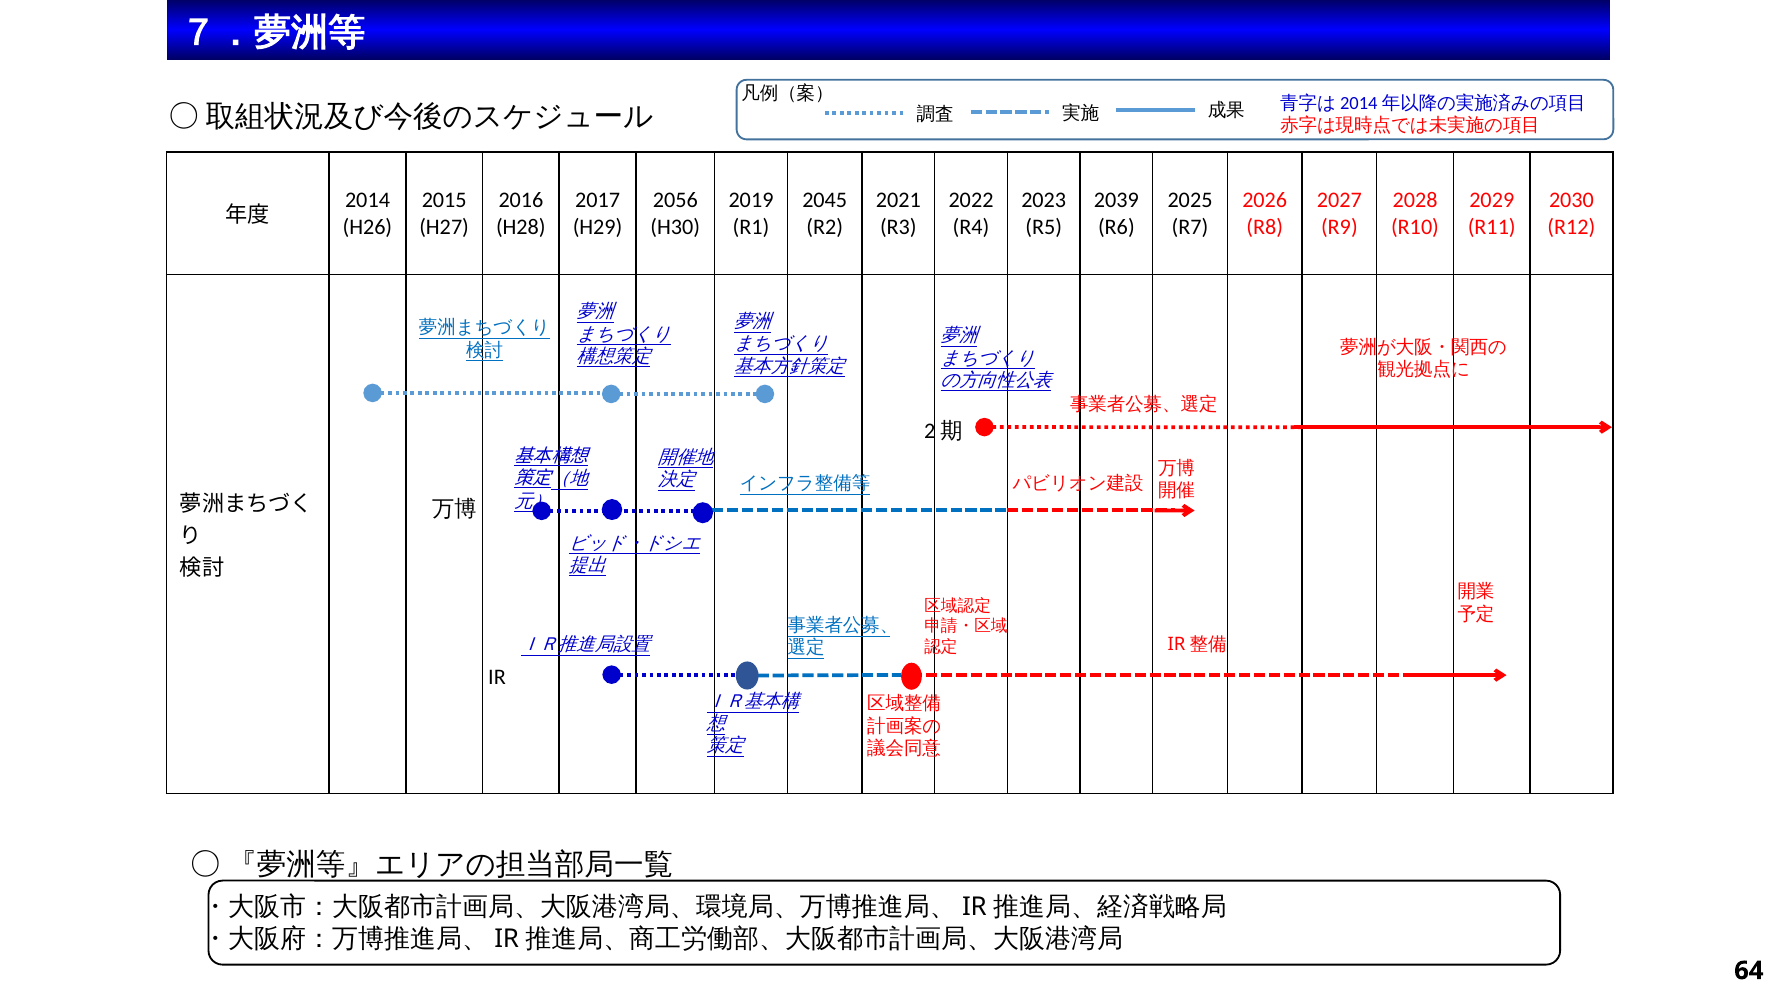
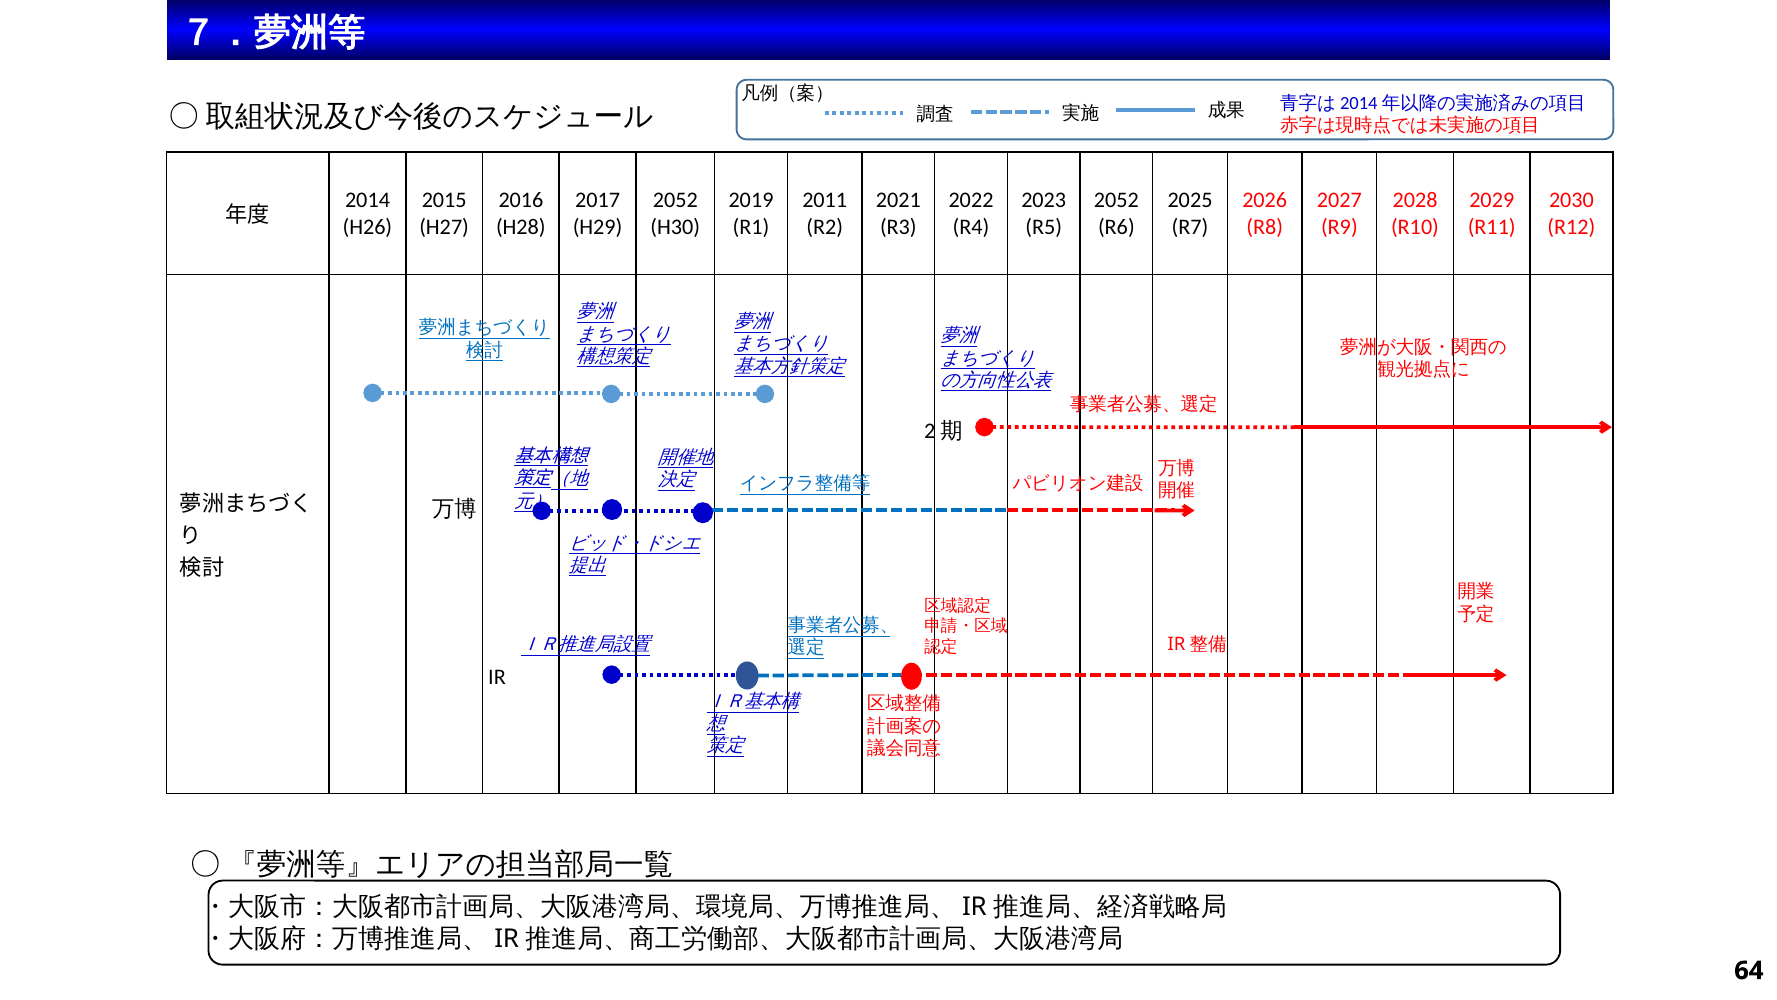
2056: 2056 -> 2052 (675, 200)
2045: 2045 -> 2011 (825, 200)
2039: 2039 -> 2052 (1116, 200)
